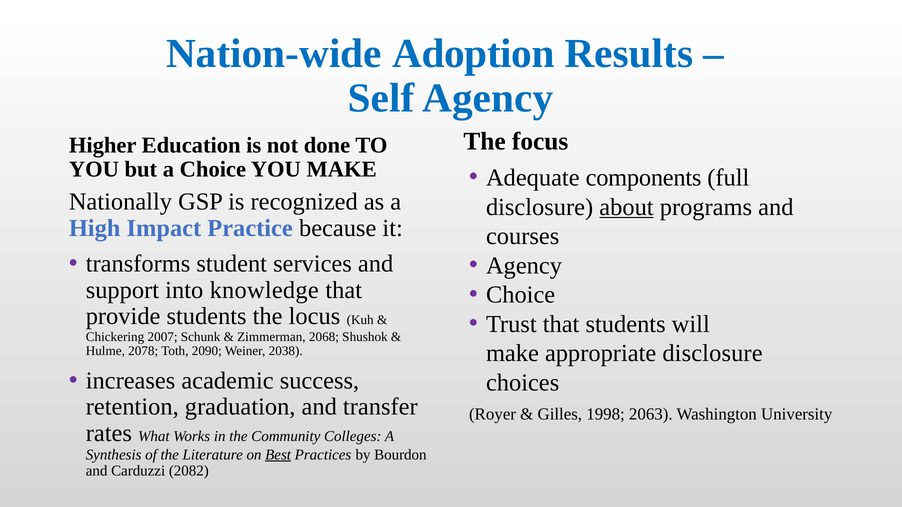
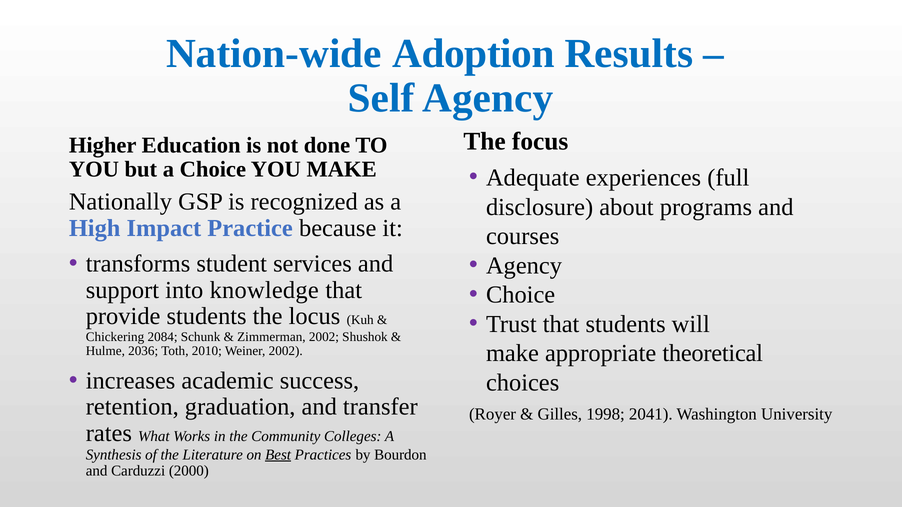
components: components -> experiences (643, 178)
about underline: present -> none (626, 207)
2007: 2007 -> 2084 (163, 337)
Zimmerman 2068: 2068 -> 2002 (324, 337)
appropriate disclosure: disclosure -> theoretical (713, 354)
2078: 2078 -> 2036 (143, 351)
2090: 2090 -> 2010 (207, 351)
Weiner 2038: 2038 -> 2002 (286, 351)
2063: 2063 -> 2041 (651, 414)
2082: 2082 -> 2000 (189, 471)
